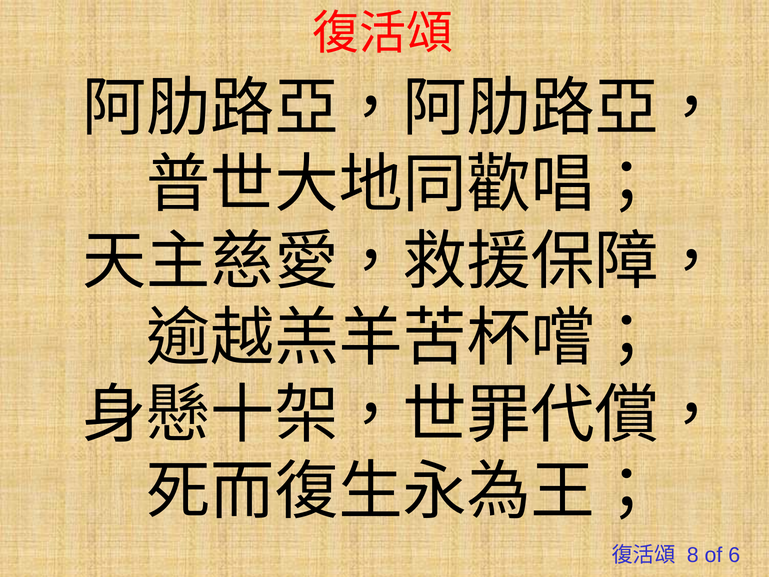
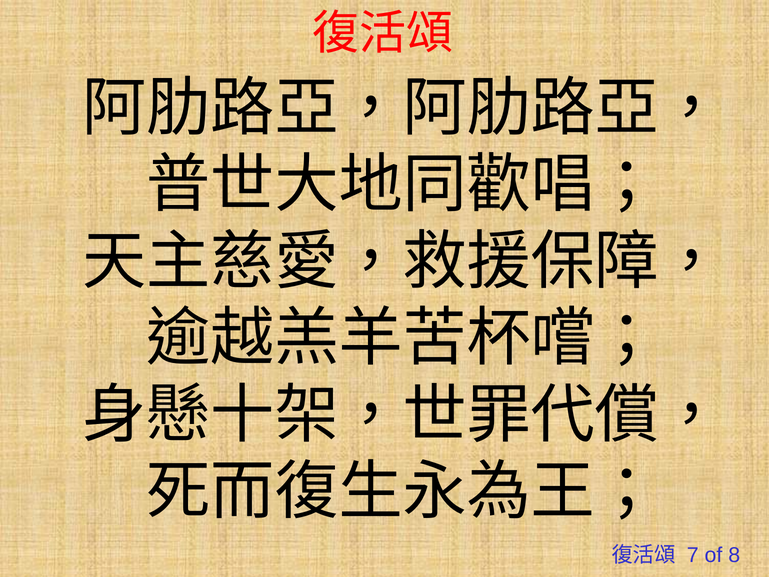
8: 8 -> 7 (693, 555)
6: 6 -> 8 (734, 555)
